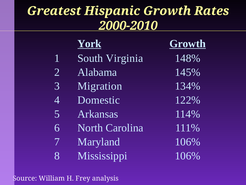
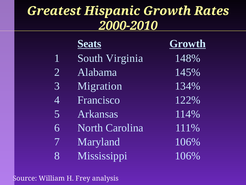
York: York -> Seats (89, 44)
Domestic: Domestic -> Francisco (99, 100)
